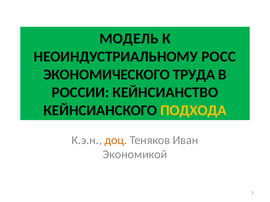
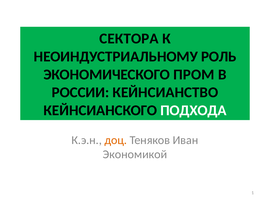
МОДЕЛЬ: МОДЕЛЬ -> СЕКТОРА (129, 39)
РОСС: РОСС -> РОЛЬ (219, 57)
ТРУДА: ТРУДА -> ПРОМ (194, 75)
ПОДХОДА colour: yellow -> white (193, 111)
